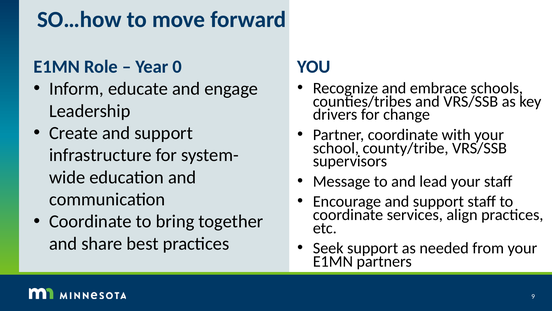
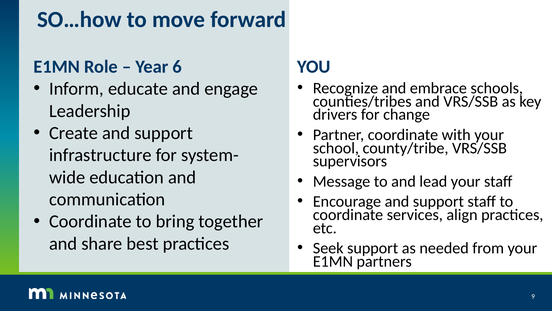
0: 0 -> 6 (177, 67)
